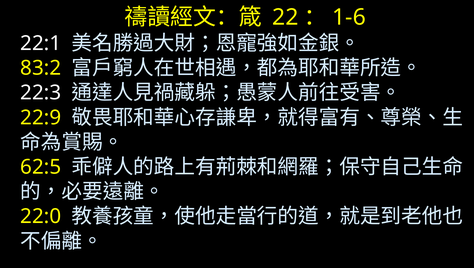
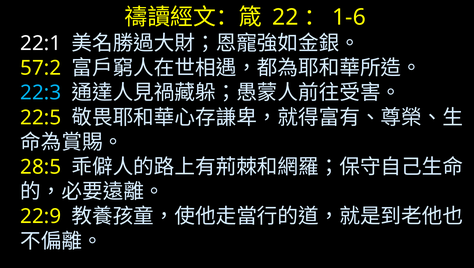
83:2: 83:2 -> 57:2 (41, 68)
22:3 colour: white -> light blue (41, 93)
22:9: 22:9 -> 22:5 (41, 118)
62:5: 62:5 -> 28:5 (41, 167)
22:0: 22:0 -> 22:9 (41, 216)
